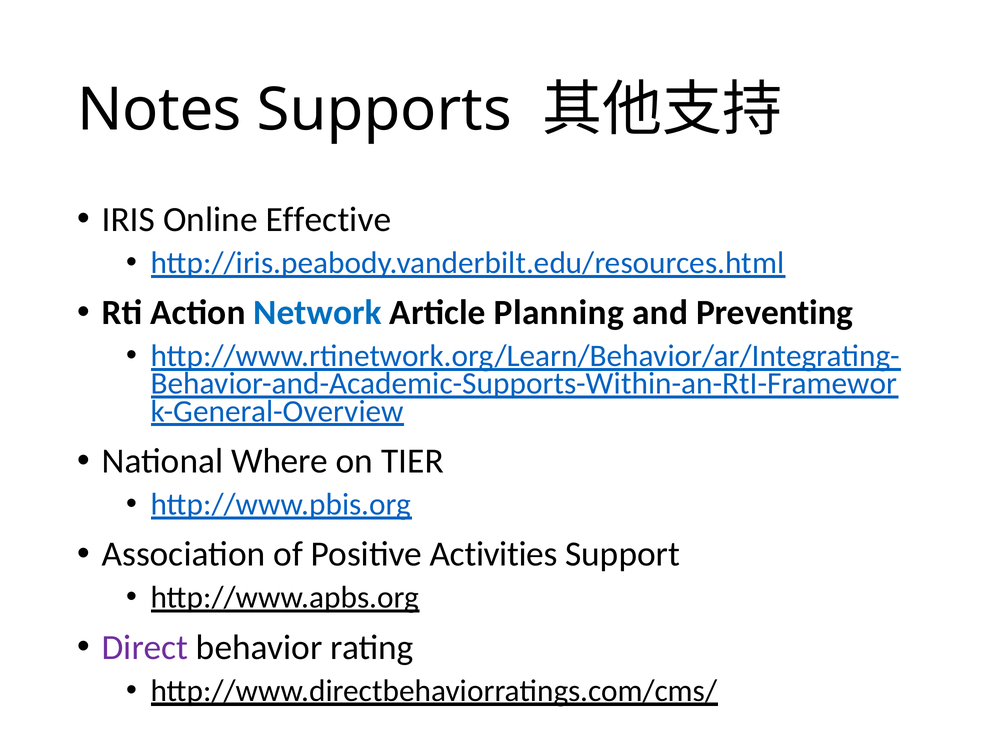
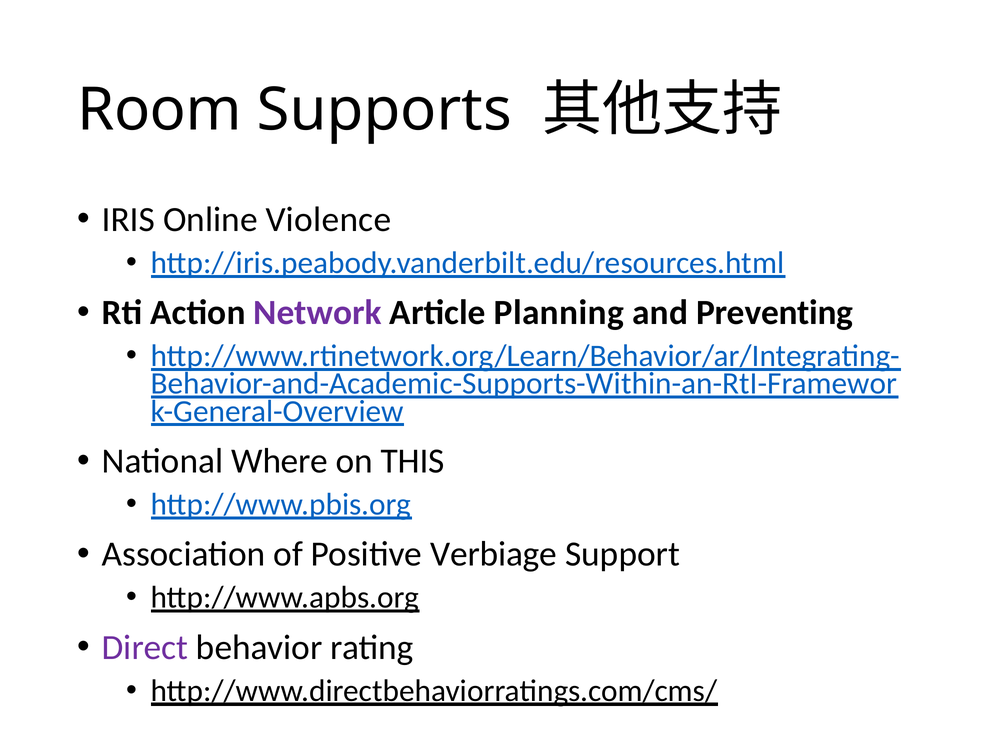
Notes: Notes -> Room (159, 110)
Effective: Effective -> Violence (328, 220)
Network colour: blue -> purple (317, 313)
TIER: TIER -> THIS (413, 462)
Activities: Activities -> Verbiage (494, 555)
